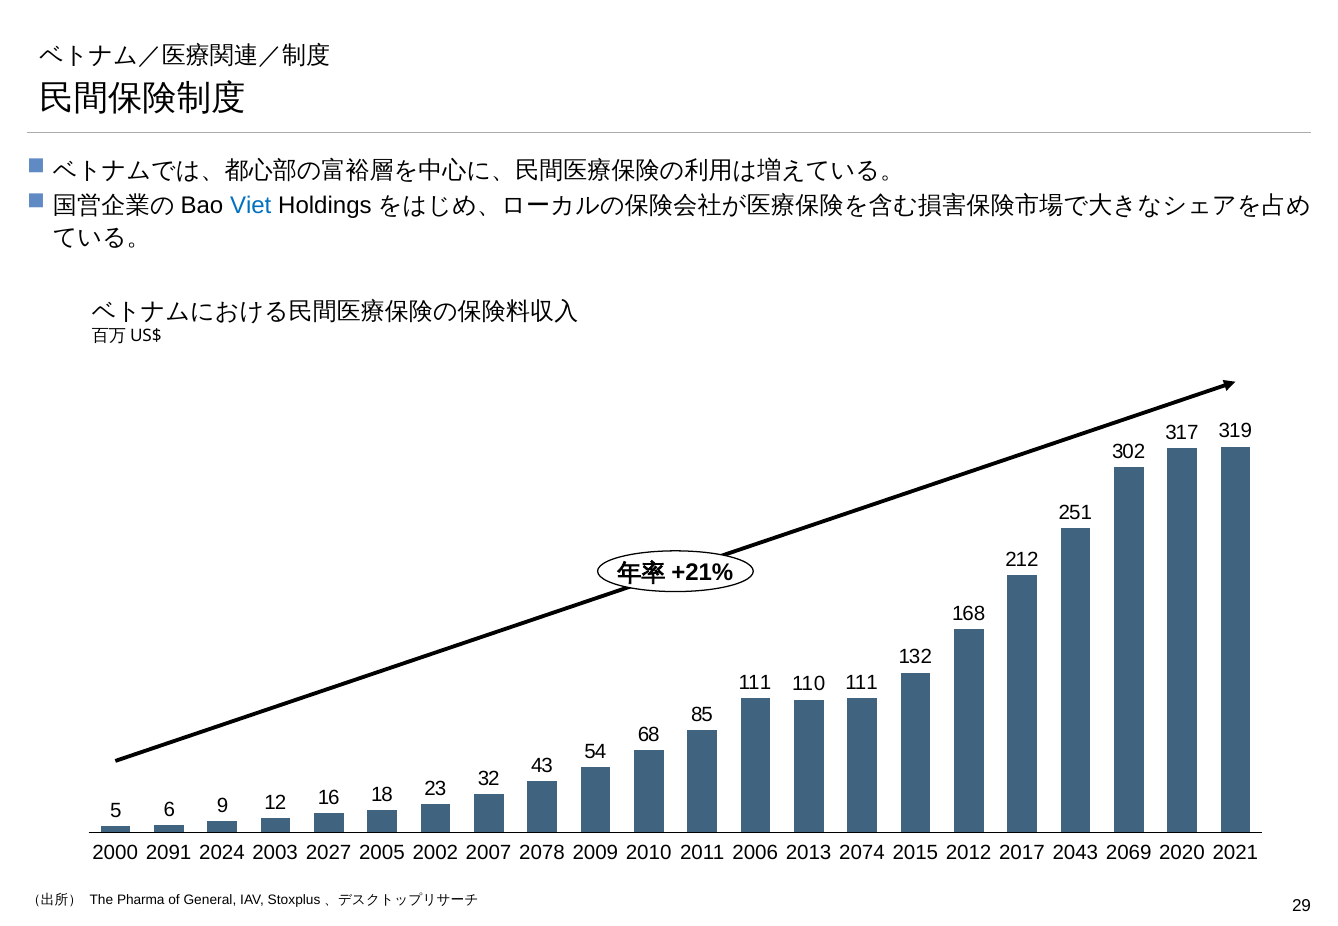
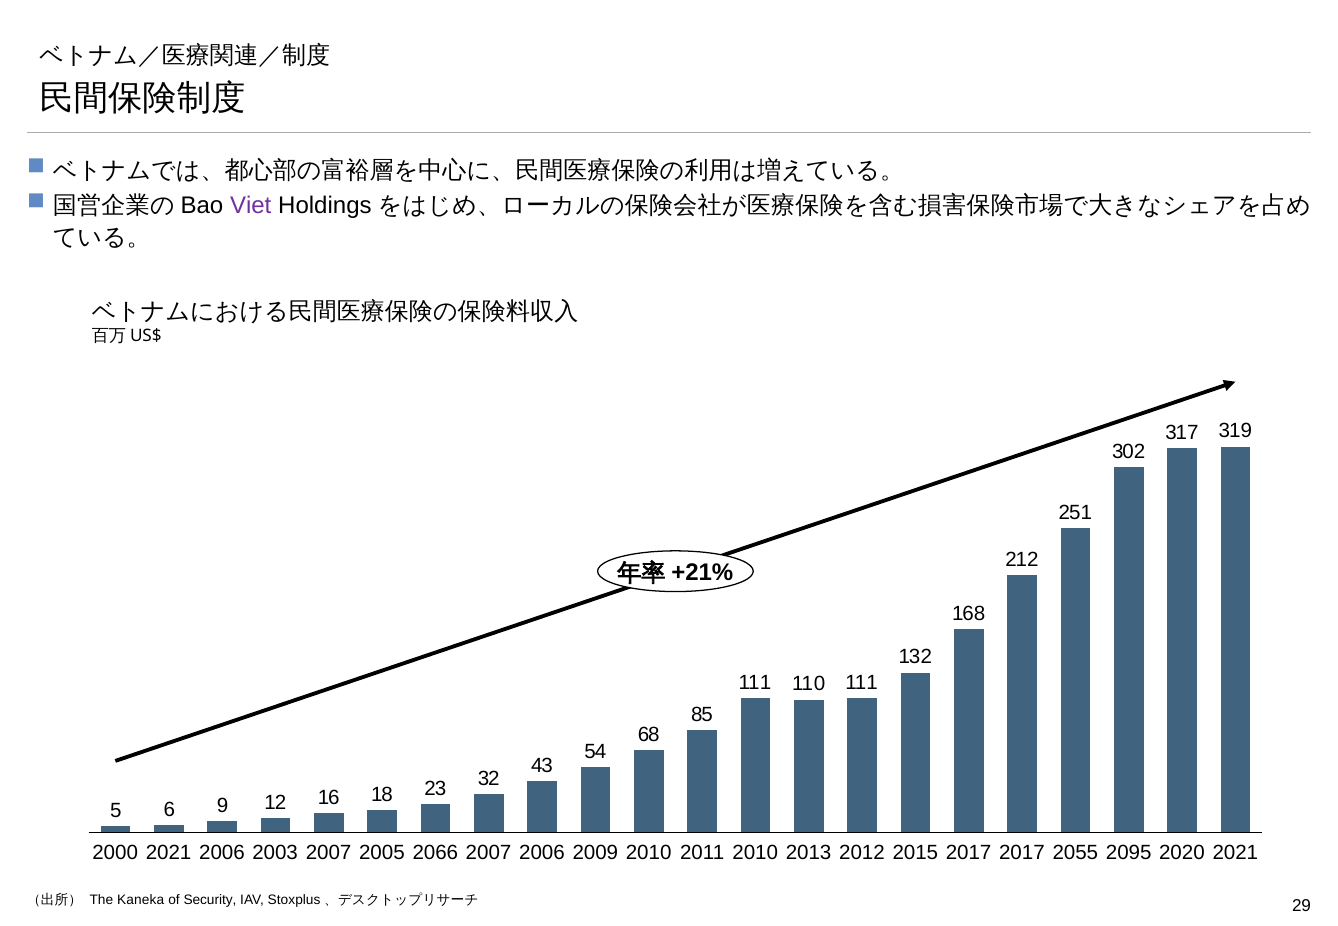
Viet colour: blue -> purple (251, 206)
2000 2091: 2091 -> 2021 (169, 853)
2024: 2024 -> 2006 (222, 853)
2027: 2027 -> 2007 (329, 853)
2002: 2002 -> 2066 (435, 853)
2005 2078: 2078 -> 2006 (542, 853)
2011 2006: 2006 -> 2010 (755, 853)
2074: 2074 -> 2012 (862, 853)
2010 2012: 2012 -> 2017 (969, 853)
2043: 2043 -> 2055 (1075, 853)
2069: 2069 -> 2095 (1129, 853)
Pharma: Pharma -> Kaneka (141, 900)
General: General -> Security (210, 900)
